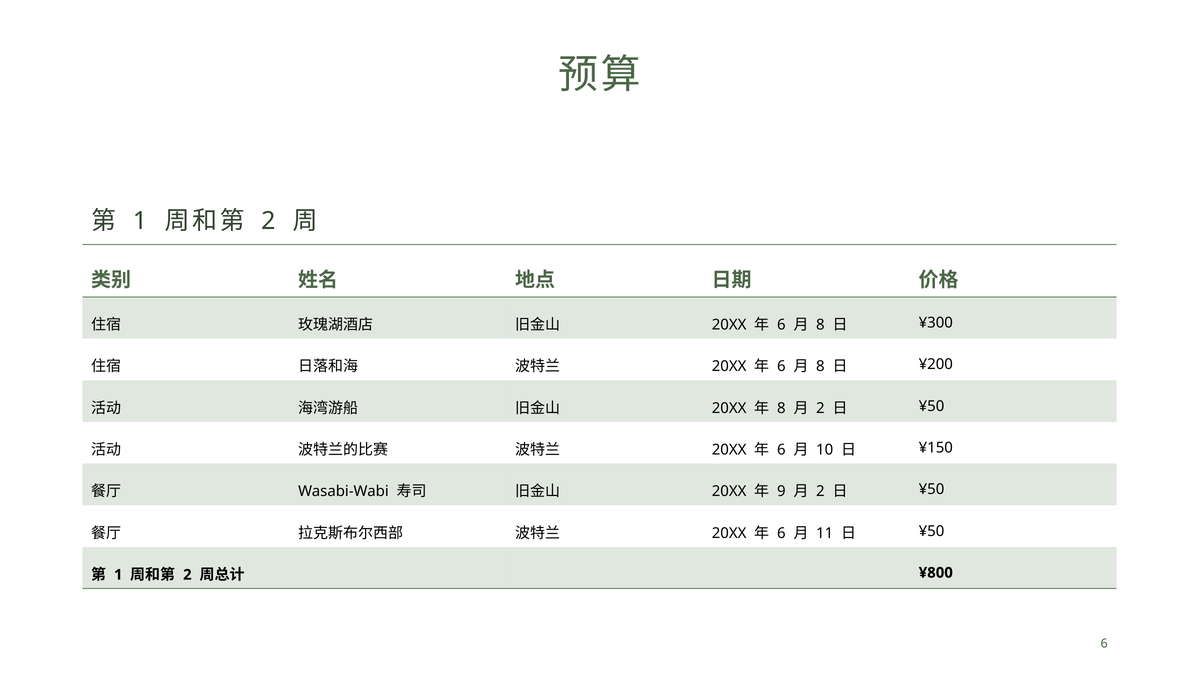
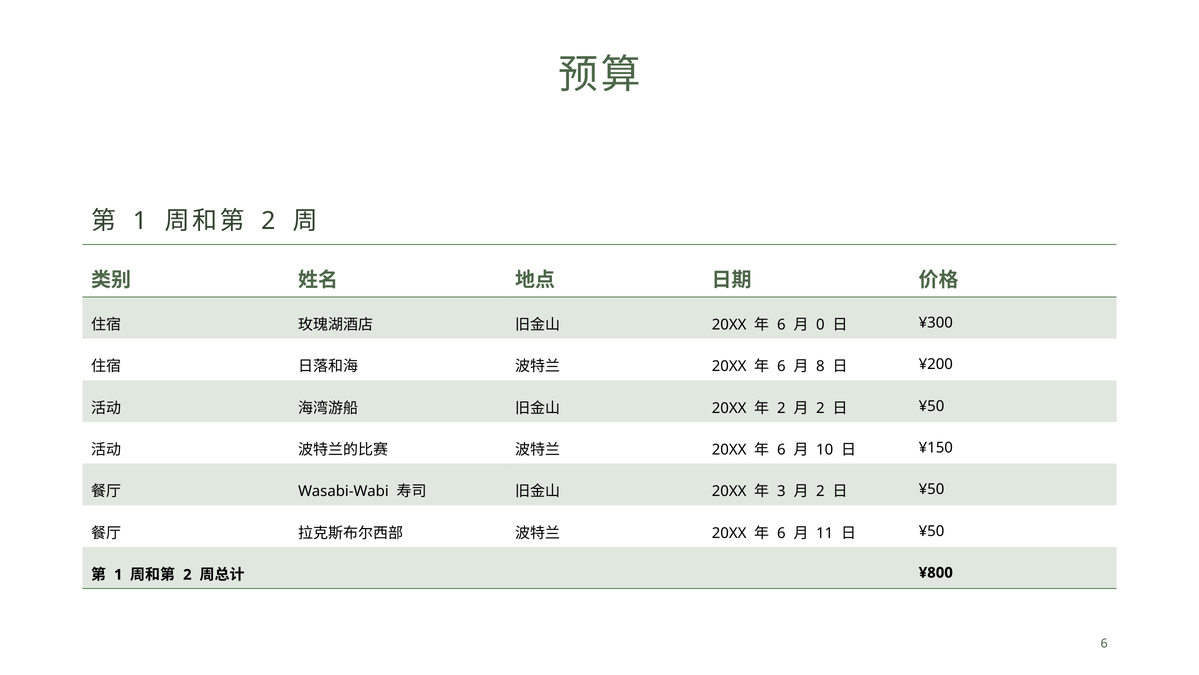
8: 8 -> 0 (820, 324)
8: 8 -> 2 (781, 408)
9: 9 -> 3 (781, 491)
